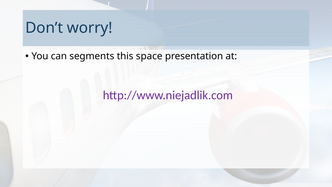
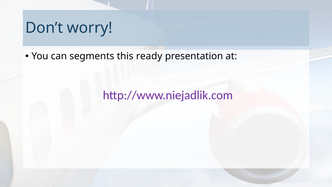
space: space -> ready (149, 56)
